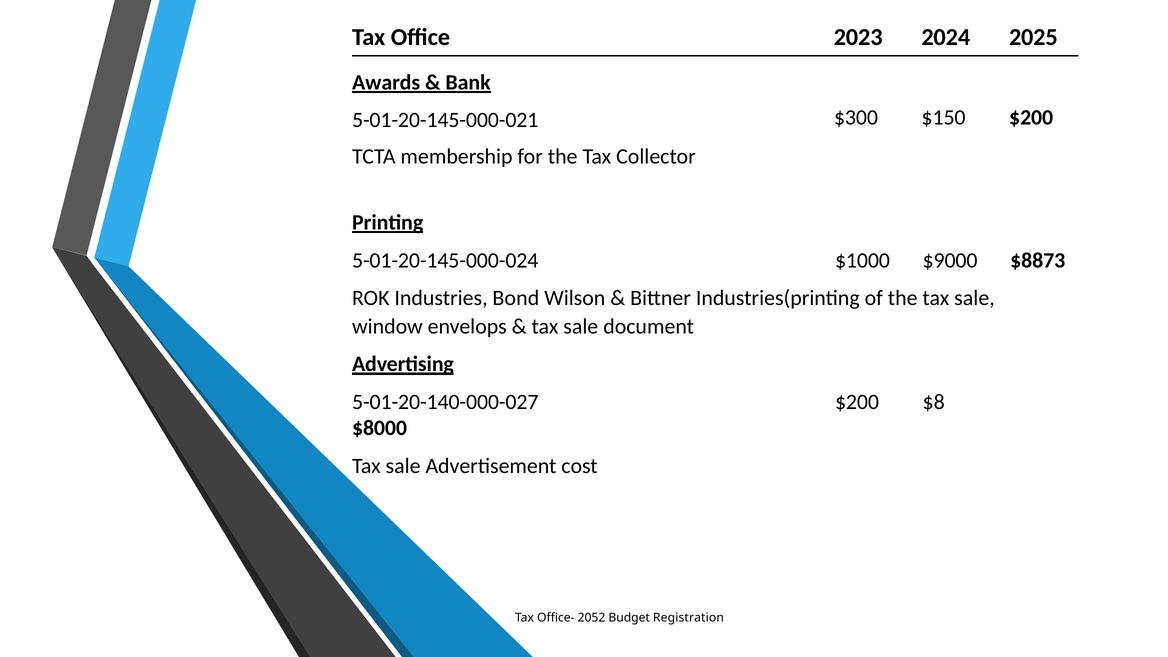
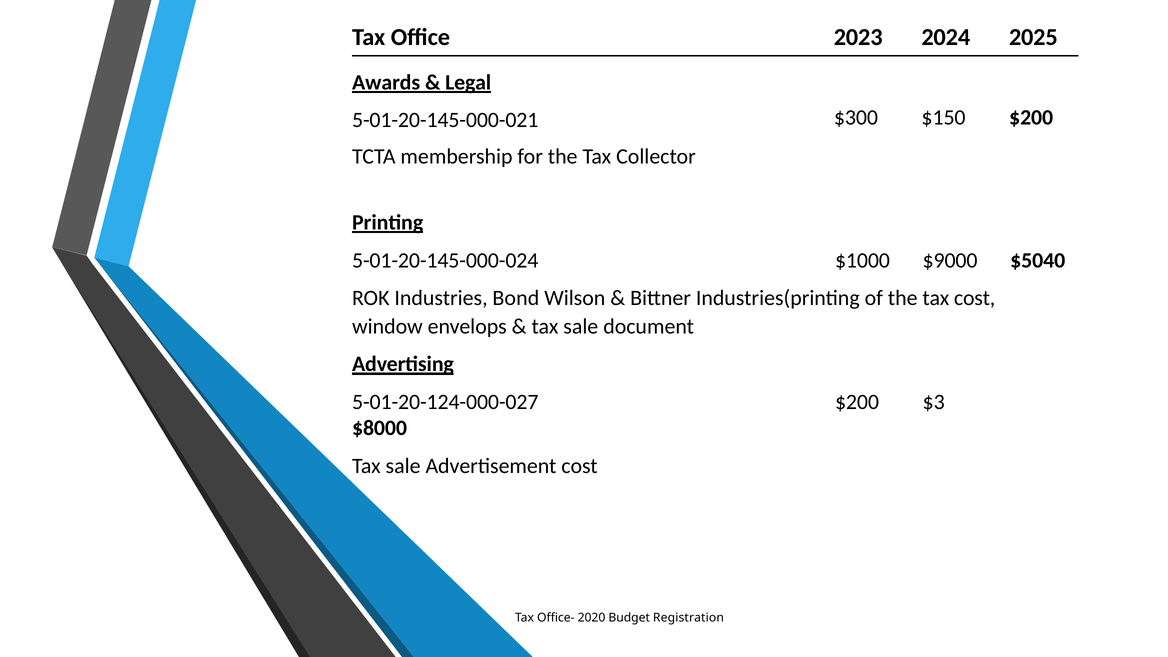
Bank: Bank -> Legal (468, 82)
$8873: $8873 -> $5040 (1038, 260)
the tax sale: sale -> cost (975, 298)
5-01-20-140-000-027: 5-01-20-140-000-027 -> 5-01-20-124-000-027 (445, 402)
$8: $8 -> $3 (934, 402)
2052: 2052 -> 2020 (592, 618)
